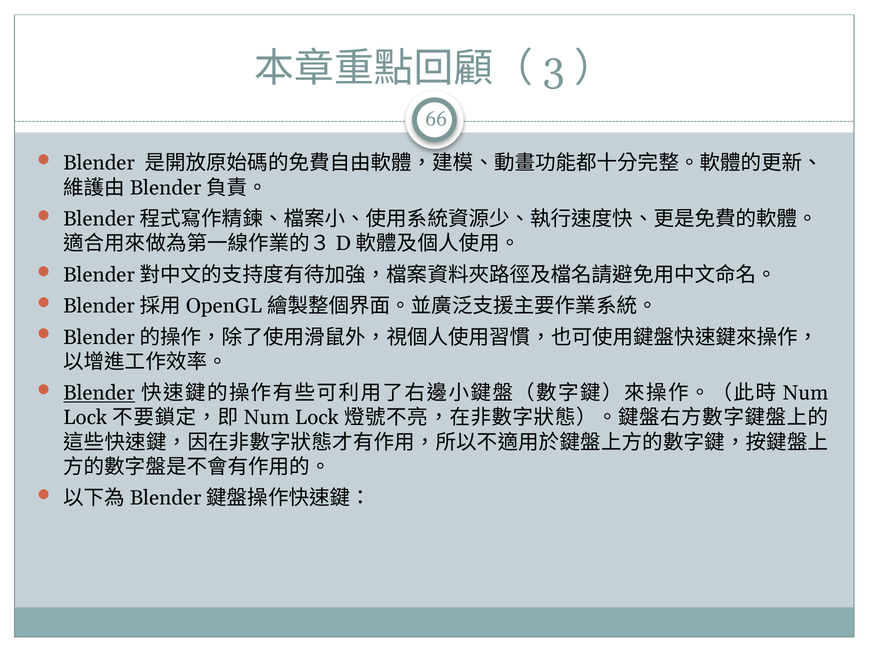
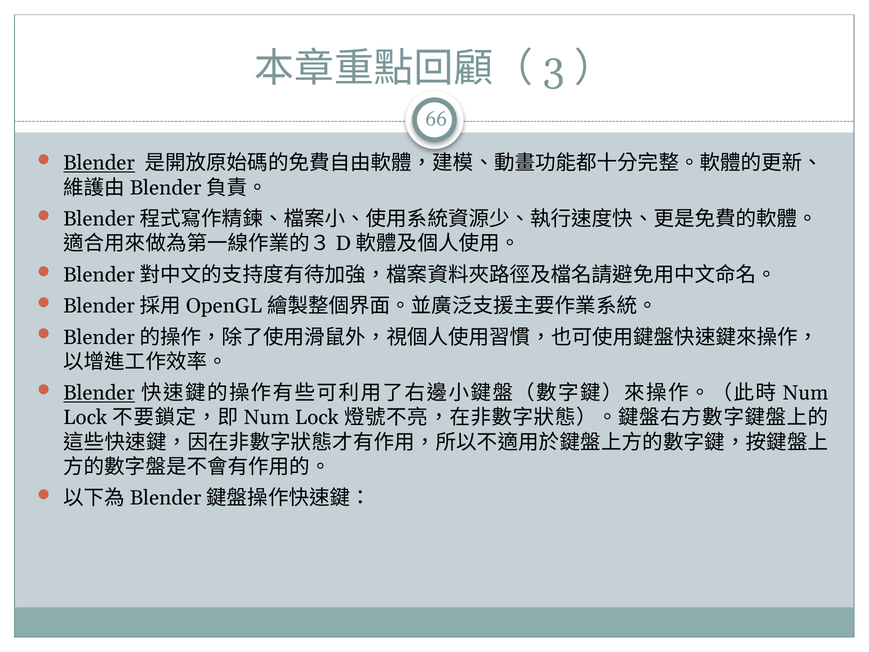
Blender underline: none -> present (99, 163)
